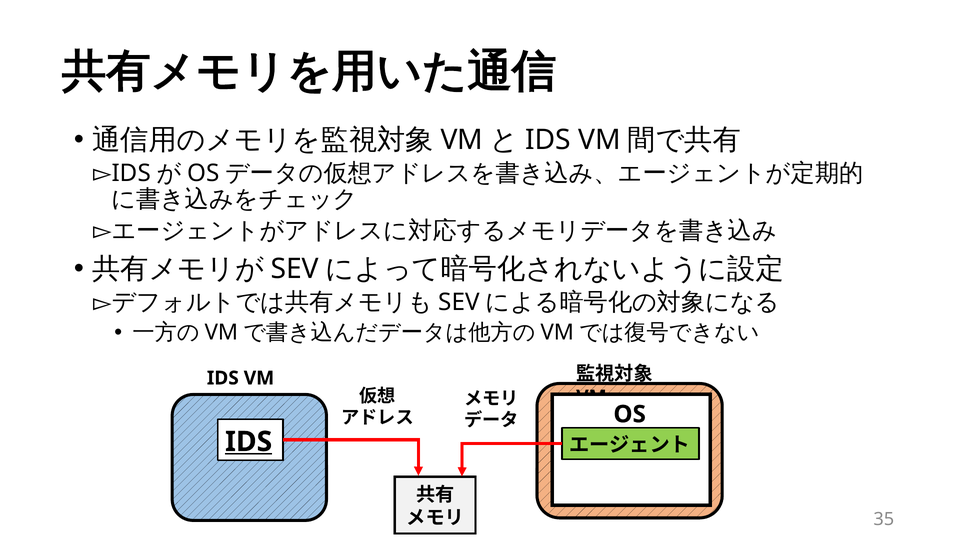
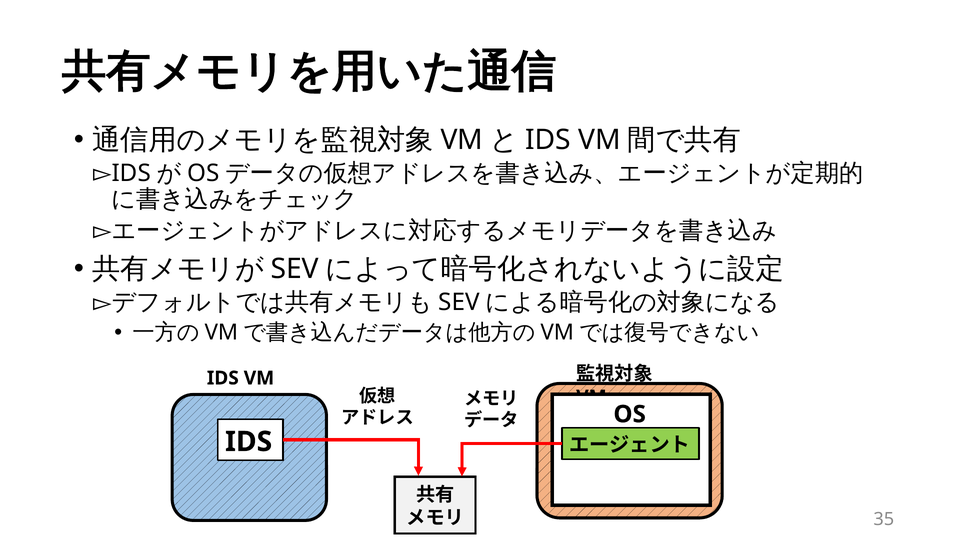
IDS underline: present -> none (249, 441)
